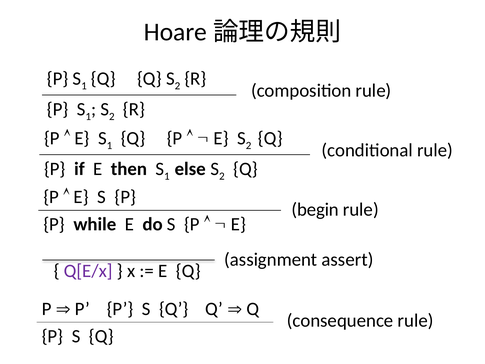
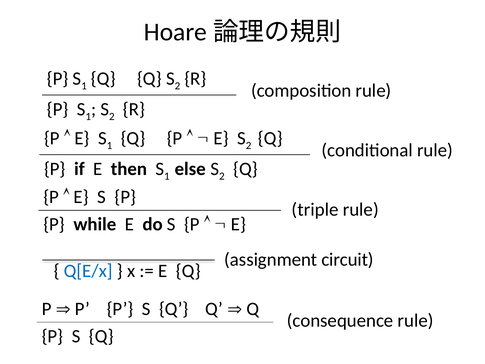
begin: begin -> triple (315, 209)
assert: assert -> circuit (348, 259)
Q[E/x colour: purple -> blue (88, 271)
